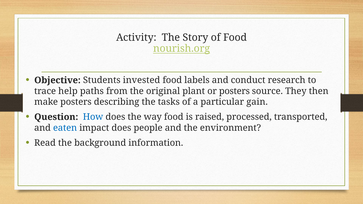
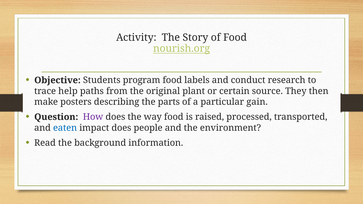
invested: invested -> program (142, 80)
or posters: posters -> certain (234, 91)
tasks: tasks -> parts (169, 102)
How colour: blue -> purple (93, 117)
